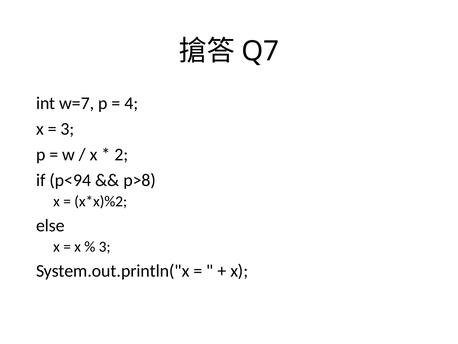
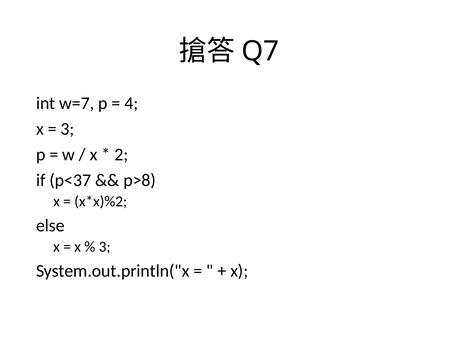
p<94: p<94 -> p<37 (70, 180)
